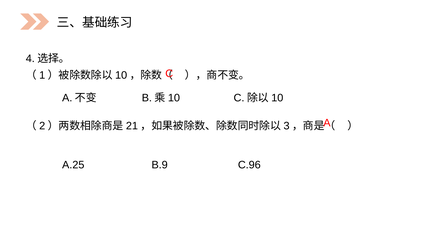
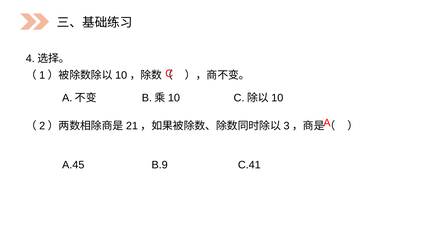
A.25: A.25 -> A.45 (73, 165)
C.96: C.96 -> C.41 (249, 165)
